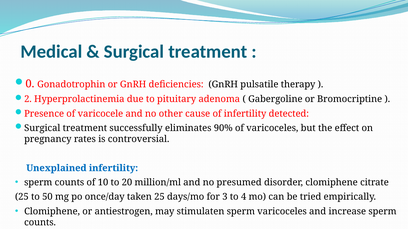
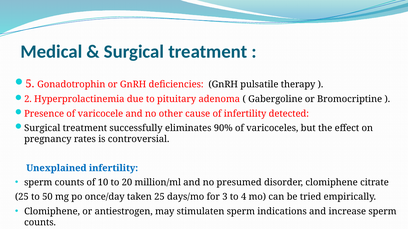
0: 0 -> 5 (30, 84)
sperm varicoceles: varicoceles -> indications (282, 212)
